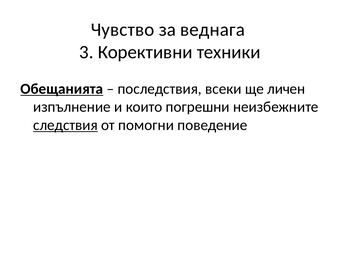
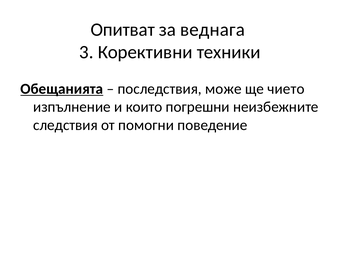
Чувство: Чувство -> Опитват (123, 30)
всеки: всеки -> може (223, 89)
личен: личен -> чието (286, 89)
следствия underline: present -> none (65, 125)
